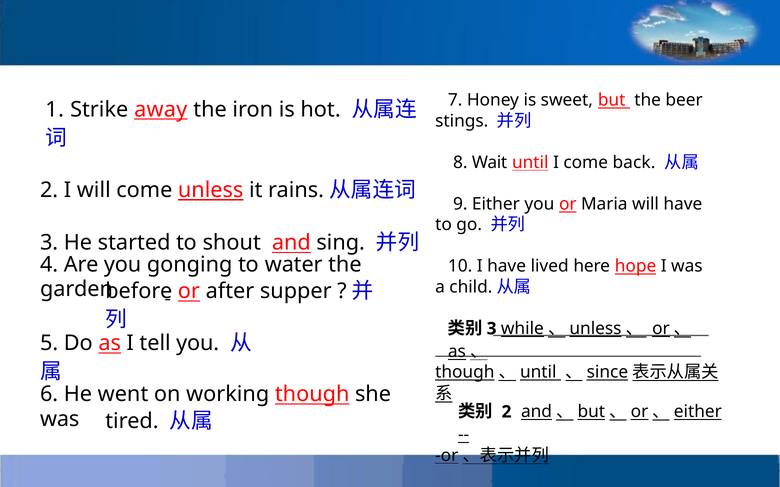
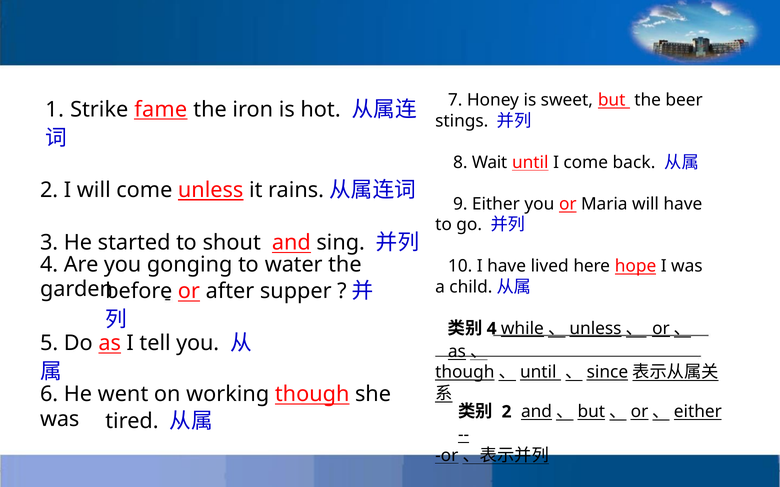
away: away -> fame (161, 109)
3: 3 -> 4 (492, 329)
